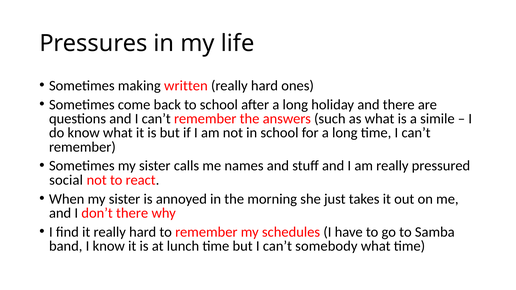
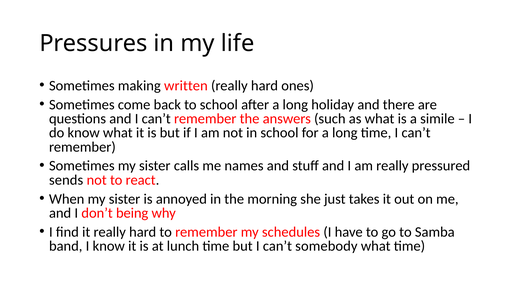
social: social -> sends (66, 180)
don’t there: there -> being (132, 213)
